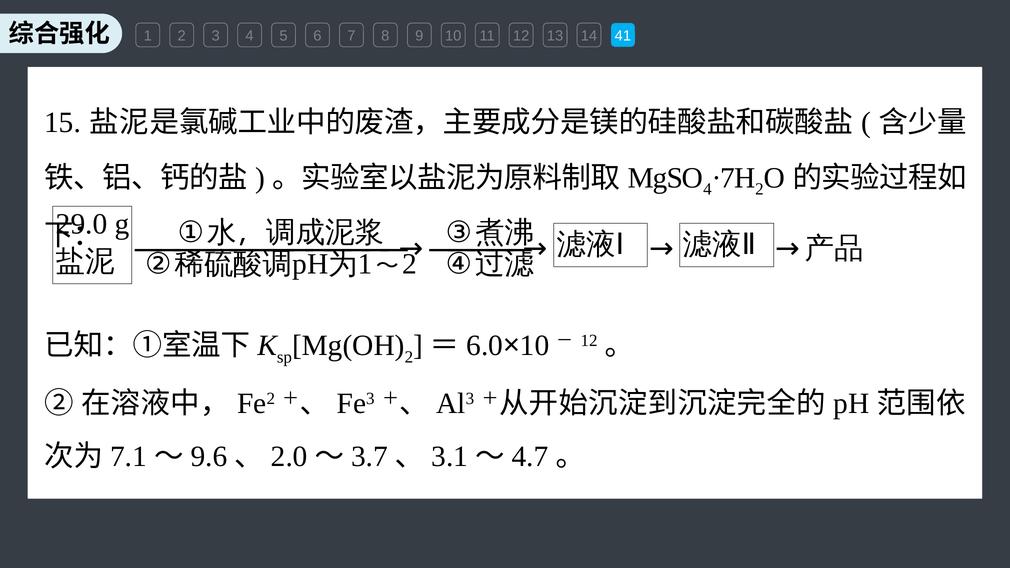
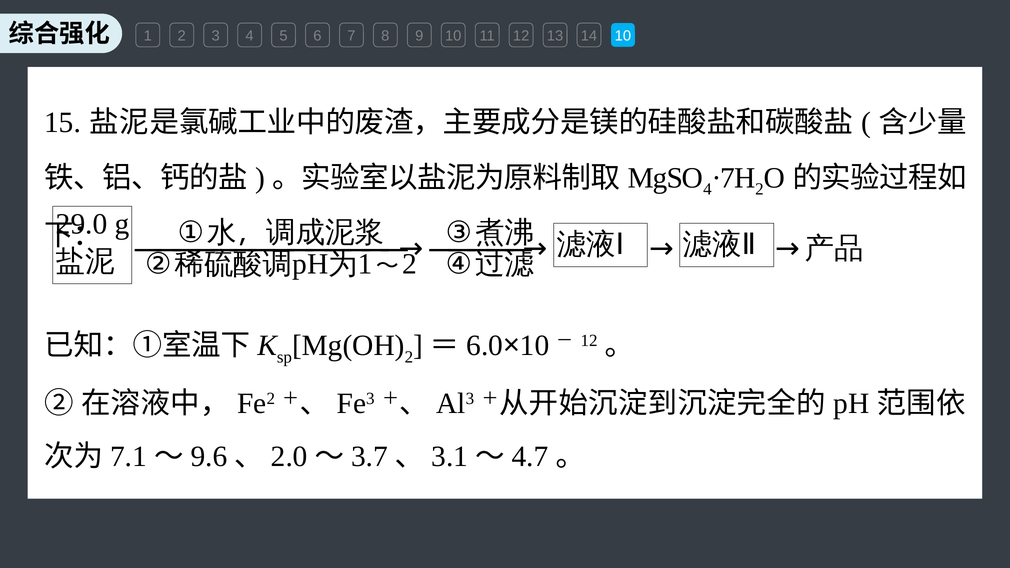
14 41: 41 -> 10 (623, 36)
